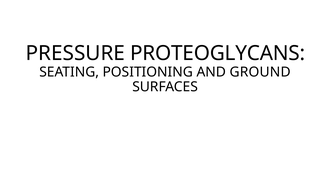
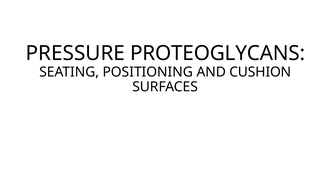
GROUND: GROUND -> CUSHION (260, 72)
